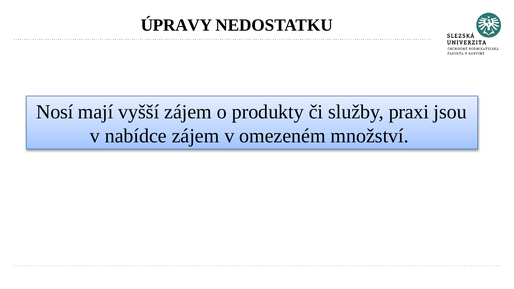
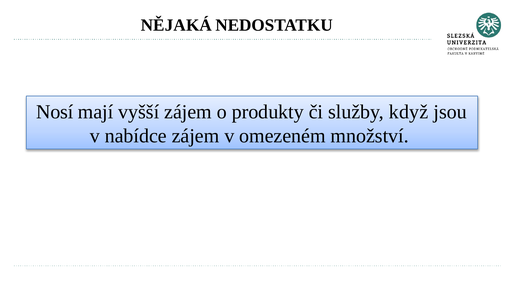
ÚPRAVY: ÚPRAVY -> NĚJAKÁ (176, 25)
praxi: praxi -> když (409, 112)
